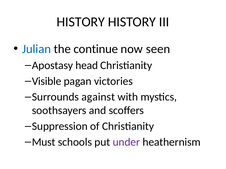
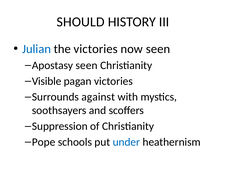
HISTORY: HISTORY -> SHOULD (81, 22)
the continue: continue -> victories (96, 49)
Apostasy head: head -> seen (87, 66)
Must: Must -> Pope (44, 142)
under colour: purple -> blue (126, 142)
